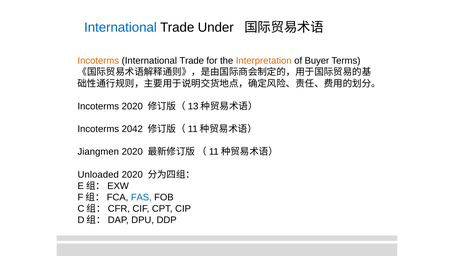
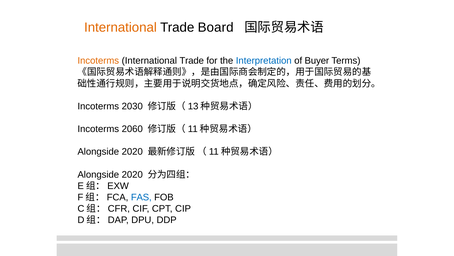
International colour: blue -> orange (120, 27)
Under: Under -> Board (216, 27)
Interpretation colour: orange -> blue (264, 61)
Incoterms 2020: 2020 -> 2030 (132, 106)
2042: 2042 -> 2060 (132, 129)
Jiangmen: Jiangmen -> Alongside (98, 151)
Unloaded: Unloaded -> Alongside (98, 174)
